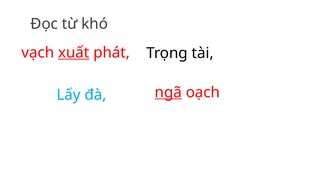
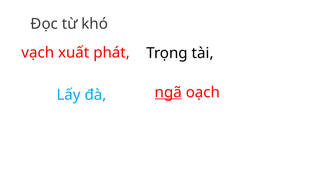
xuất underline: present -> none (74, 53)
